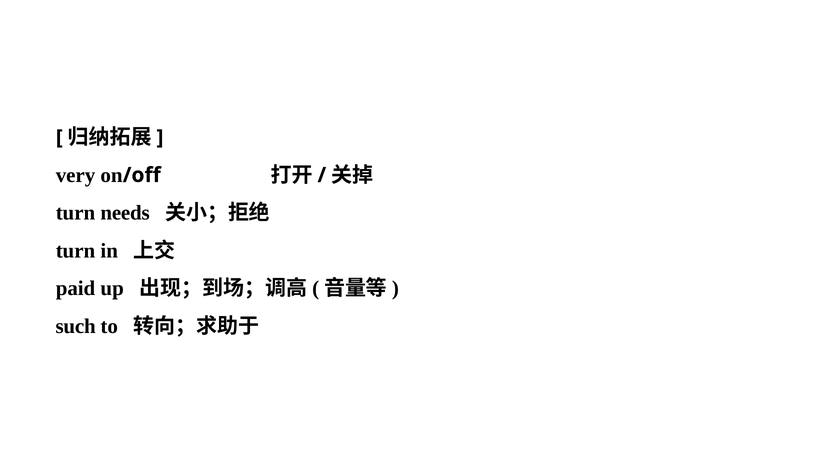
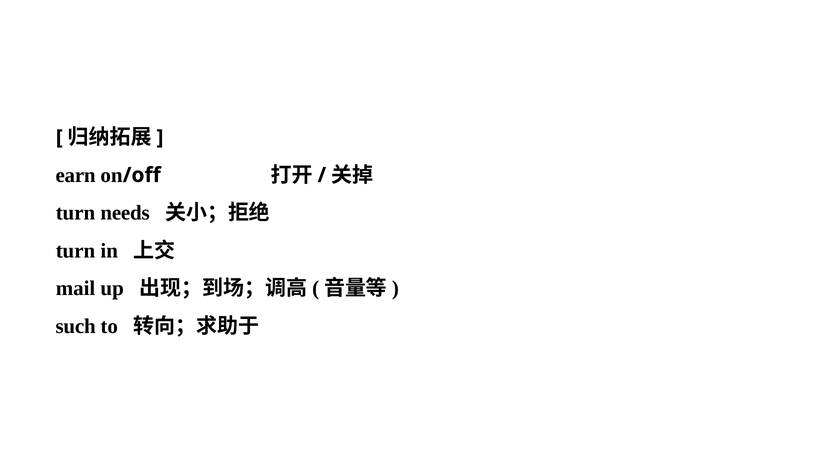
very: very -> earn (76, 175)
paid: paid -> mail (76, 288)
